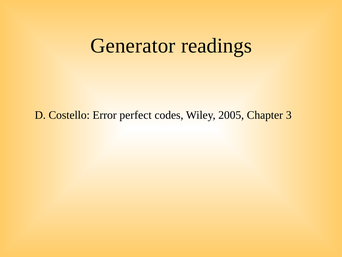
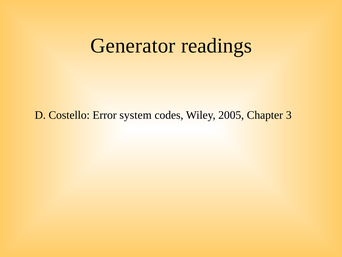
perfect: perfect -> system (136, 115)
